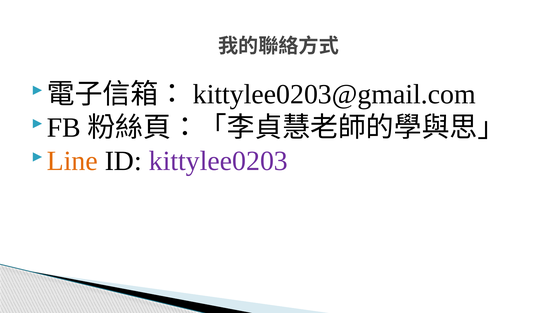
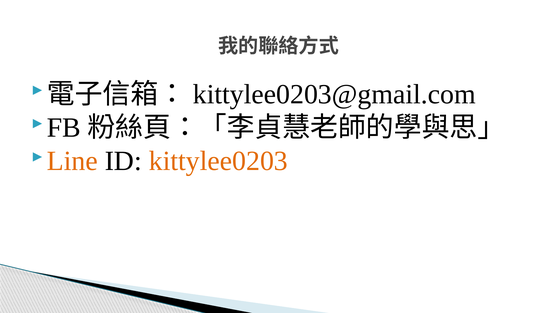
kittylee0203 colour: purple -> orange (218, 161)
